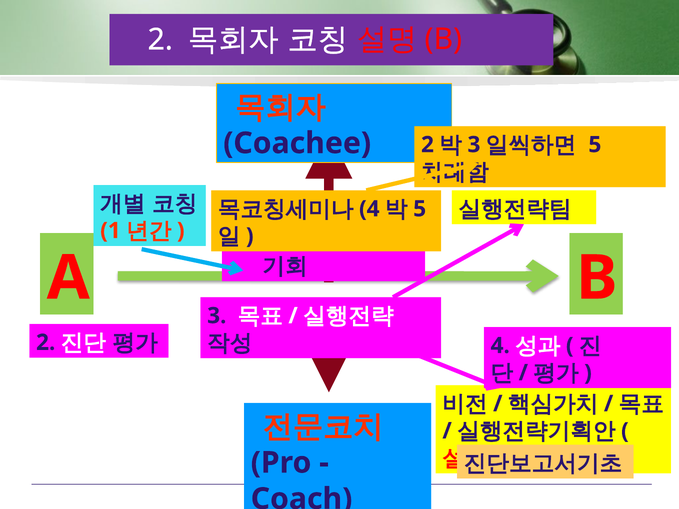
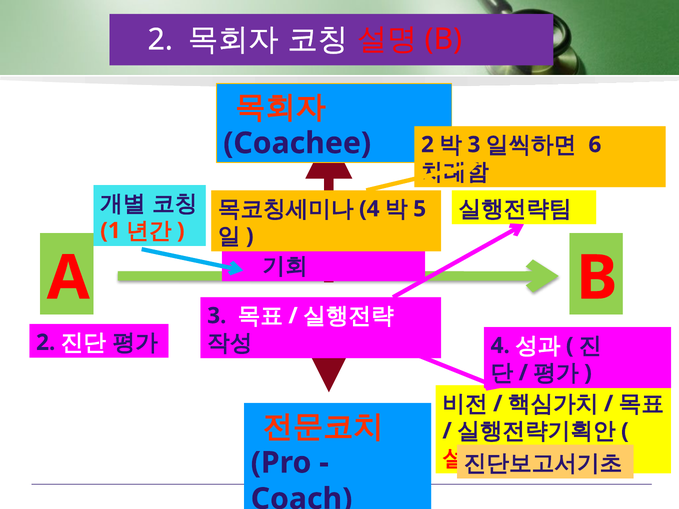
5: 5 -> 6 (595, 145)
